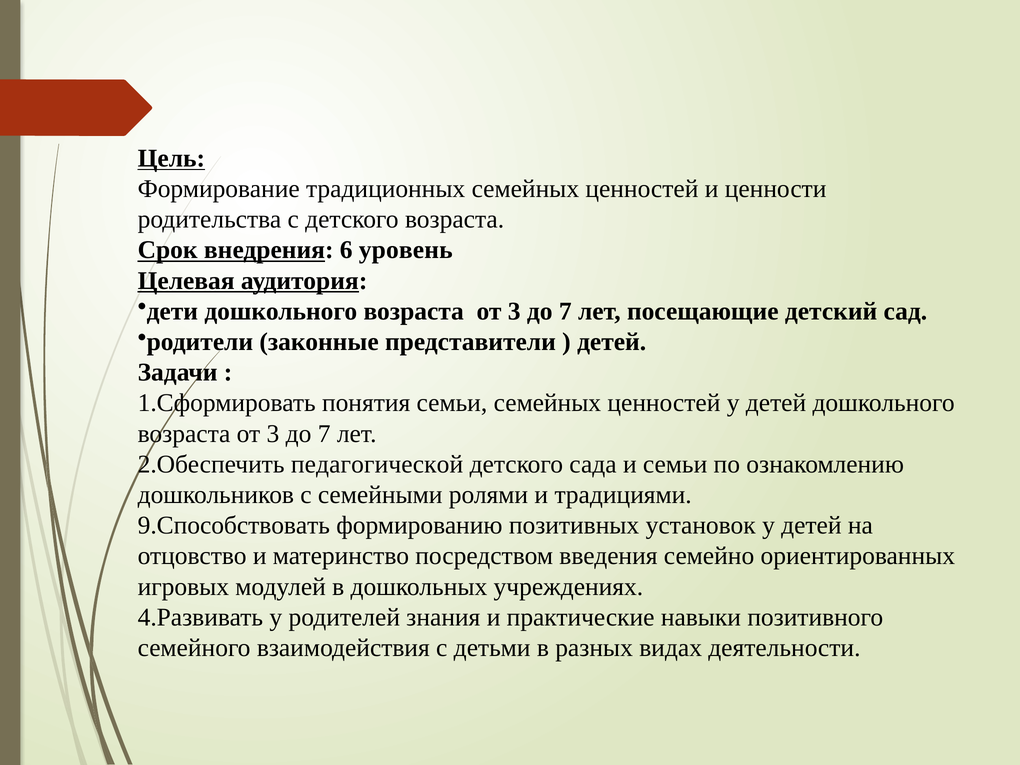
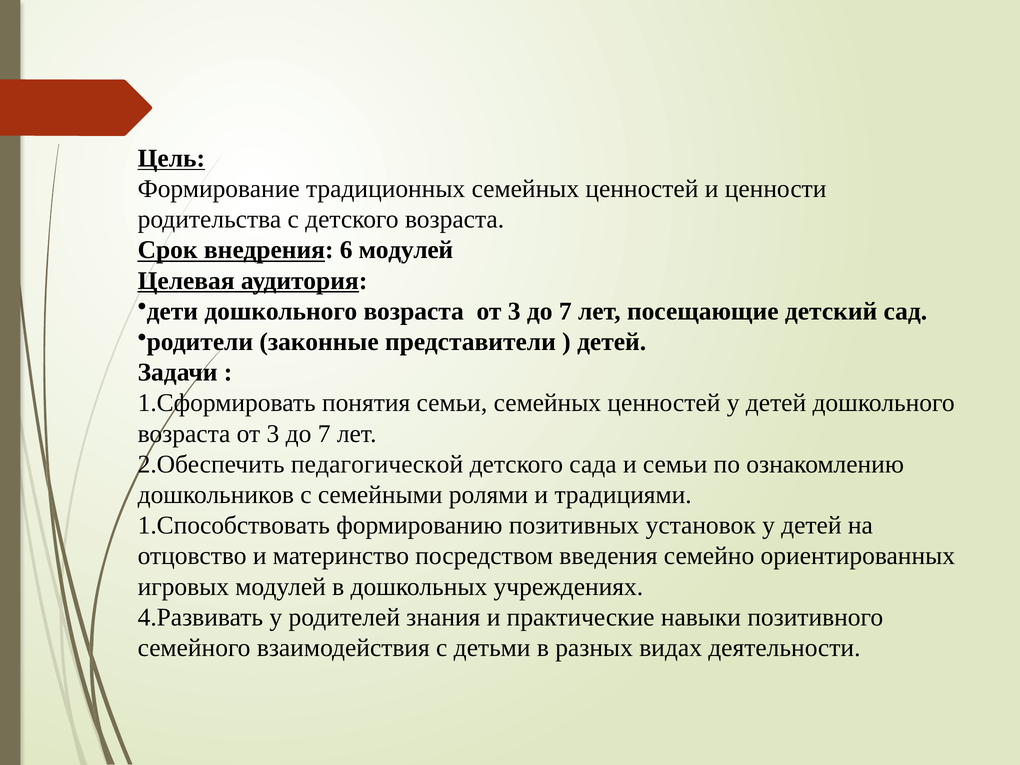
6 уровень: уровень -> модулей (406, 250)
9.Способствовать: 9.Способствовать -> 1.Способствовать (234, 525)
